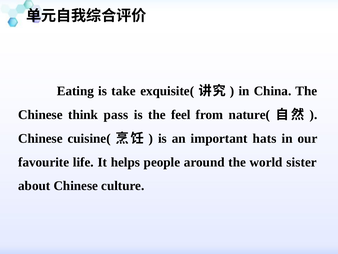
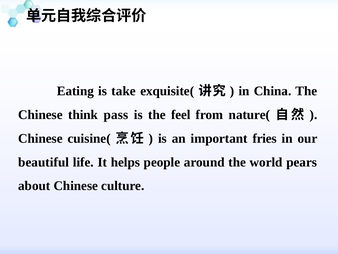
hats: hats -> fries (265, 138)
favourite: favourite -> beautiful (44, 162)
sister: sister -> pears (302, 162)
